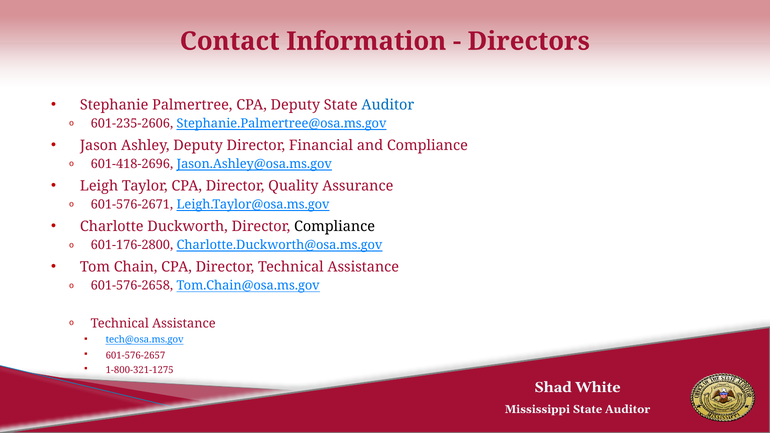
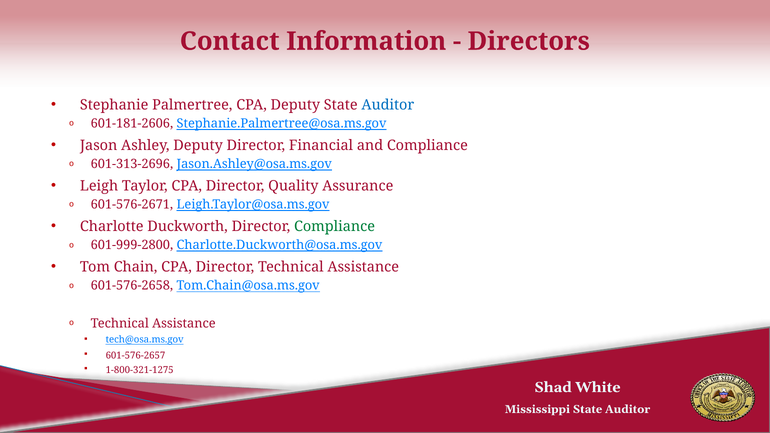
601-235-2606: 601-235-2606 -> 601-181-2606 (132, 124)
601-418-2696: 601-418-2696 -> 601-313-2696 (132, 164)
Compliance colour: black -> green (335, 226)
601-176-2800: 601-176-2800 -> 601-999-2800 (132, 245)
